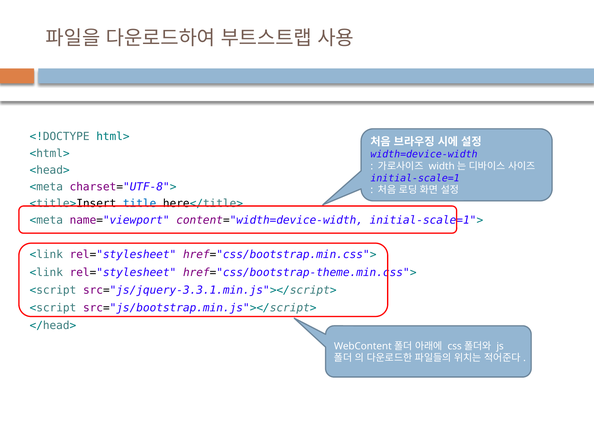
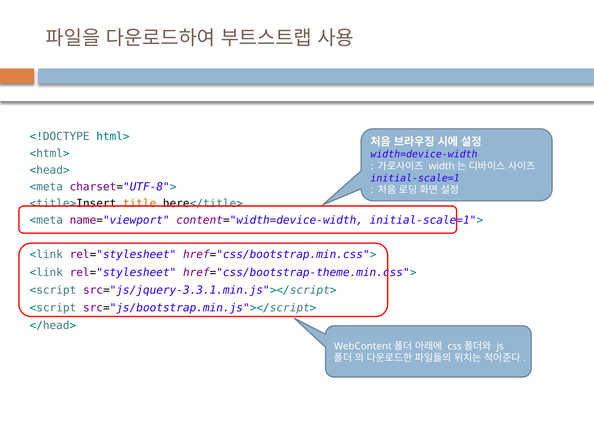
title colour: blue -> orange (140, 203)
